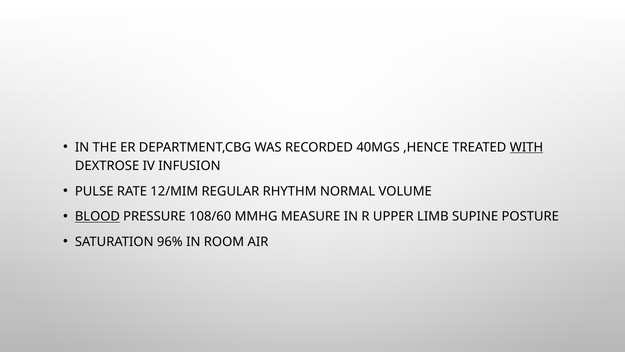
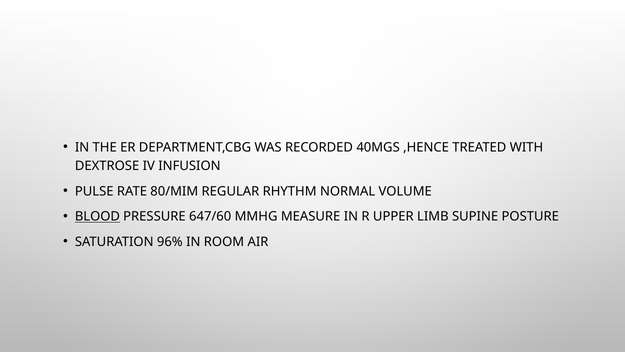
WITH underline: present -> none (526, 147)
12/MIM: 12/MIM -> 80/MIM (174, 191)
108/60: 108/60 -> 647/60 (210, 216)
